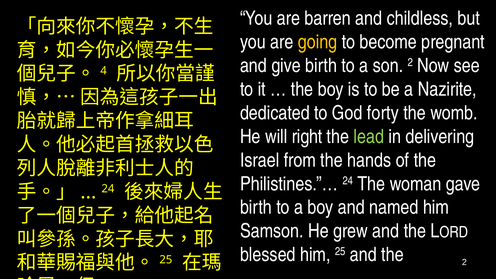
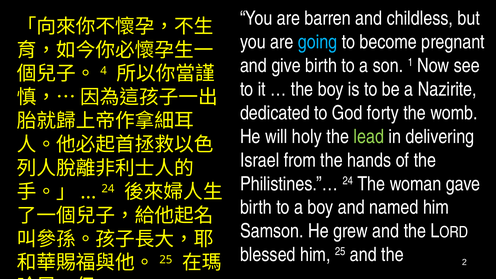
going colour: yellow -> light blue (318, 42)
son 2: 2 -> 1 (410, 63)
right: right -> holy (307, 137)
